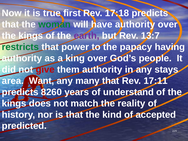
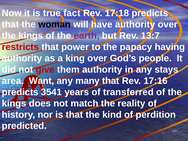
first: first -> fact (72, 13)
woman colour: green -> black (55, 24)
restricts colour: green -> red (20, 47)
17:11: 17:11 -> 17:16 (156, 81)
8260: 8260 -> 3541 (51, 92)
understand: understand -> transferred (128, 92)
accepted: accepted -> perdition (156, 115)
